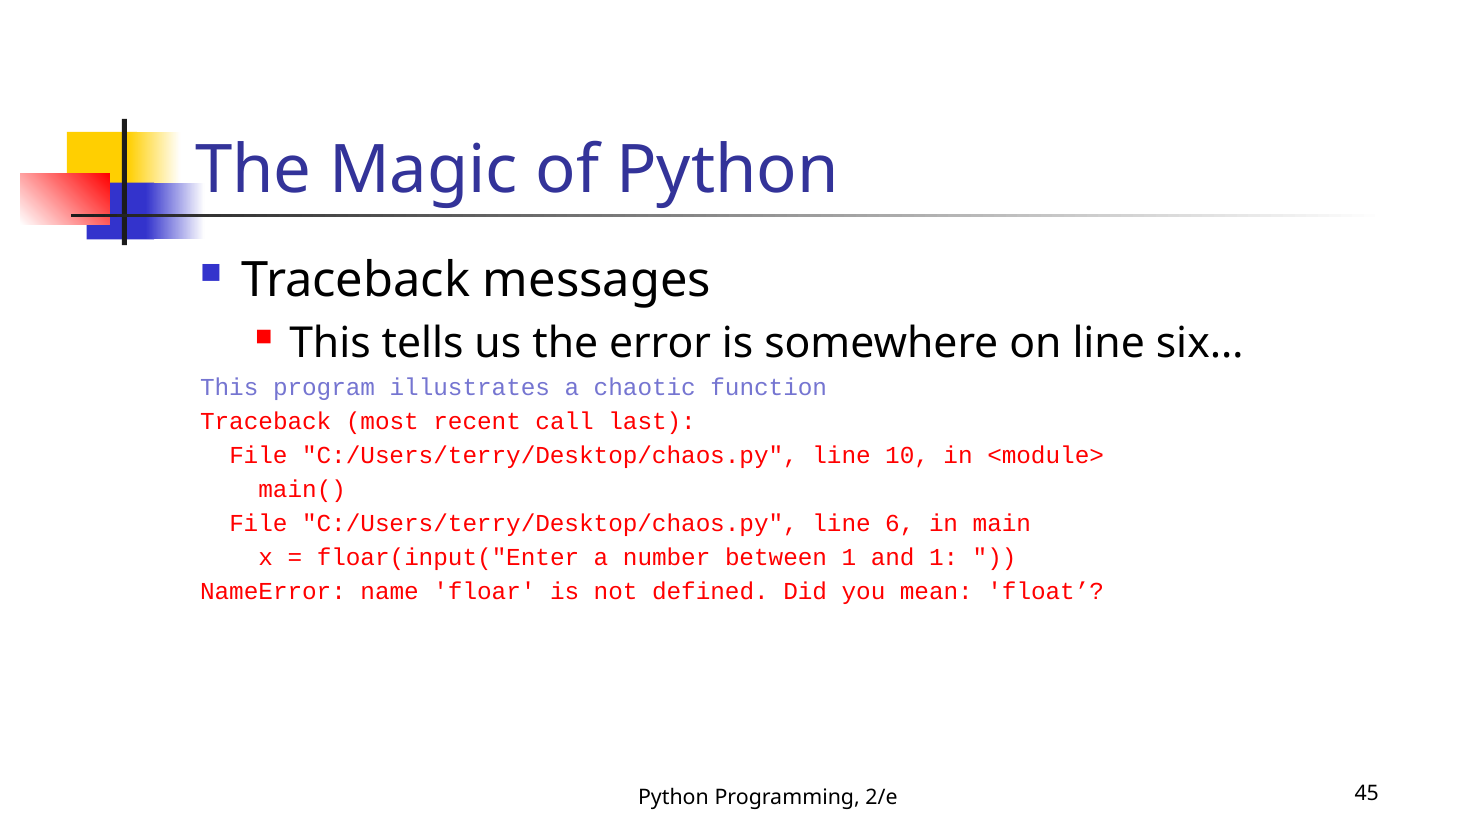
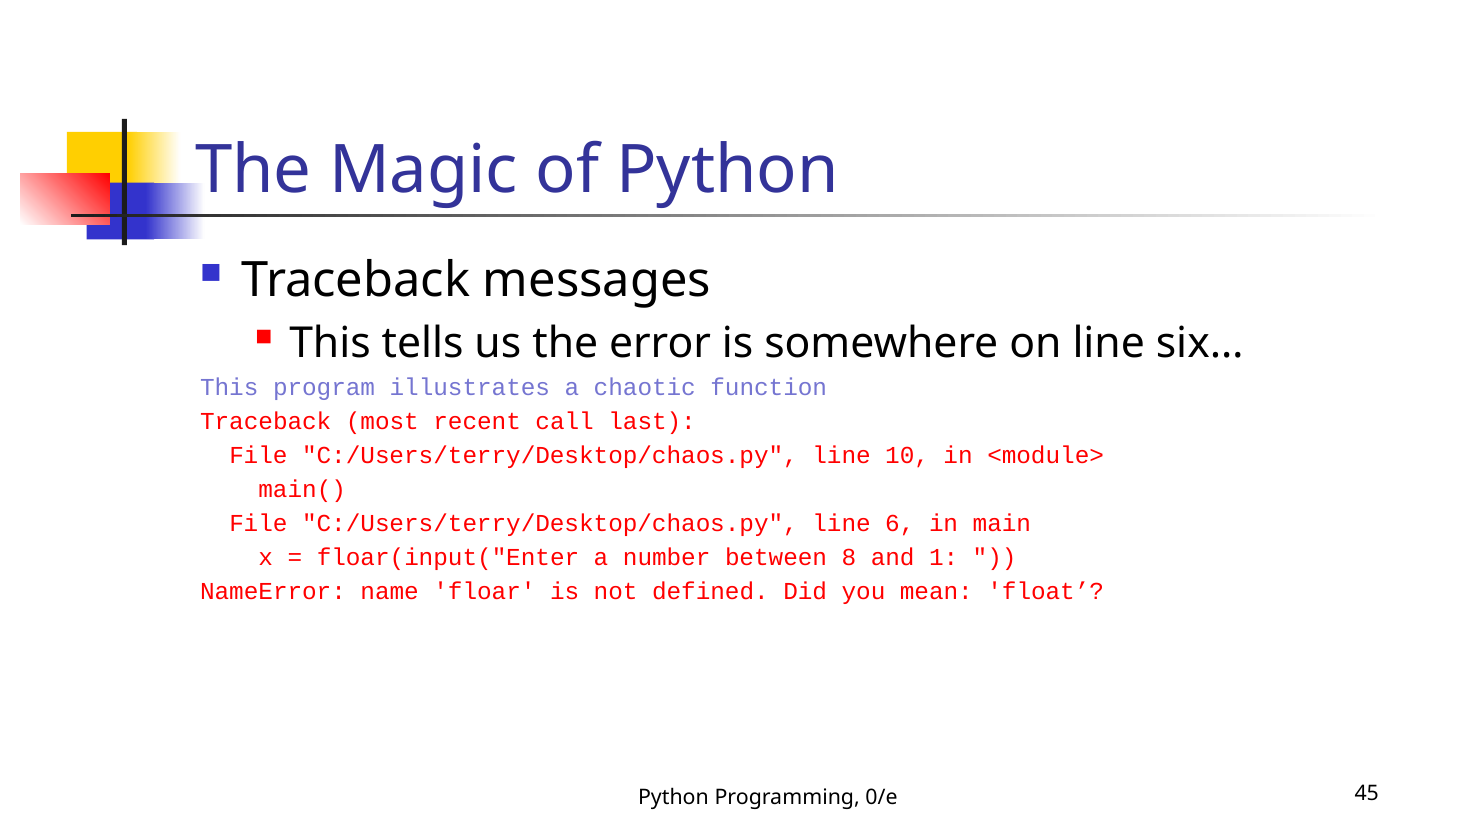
between 1: 1 -> 8 (849, 558)
2/e: 2/e -> 0/e (882, 797)
